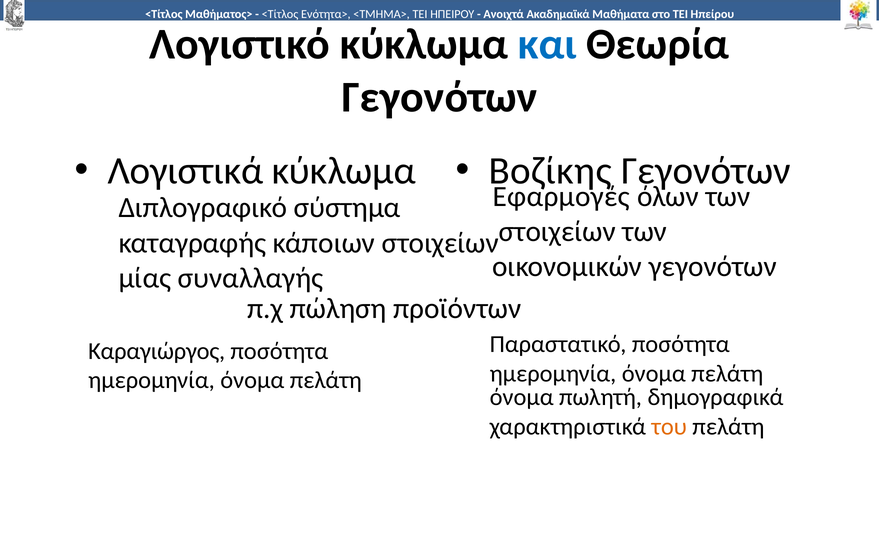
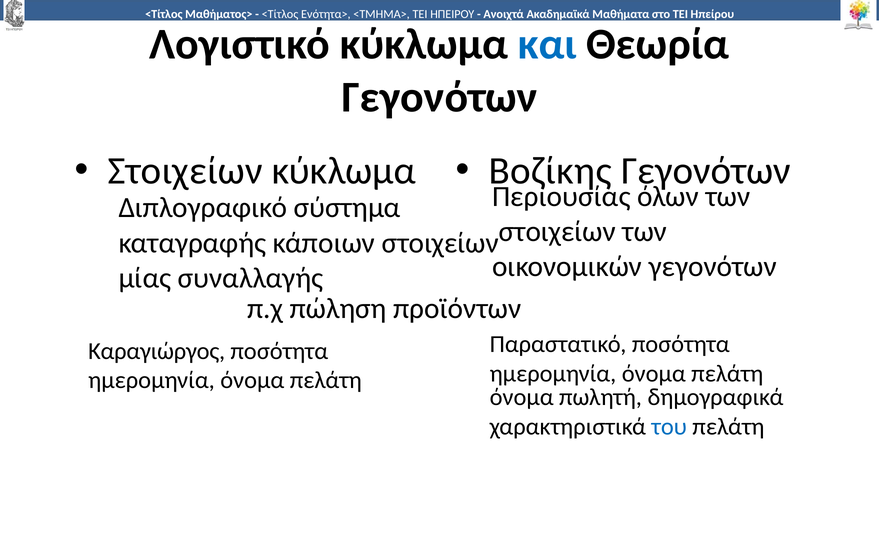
Λογιστικά: Λογιστικά -> Στοιχείων (185, 171)
Εφαρμογές: Εφαρμογές -> Περιουσίας (561, 197)
του colour: orange -> blue (669, 427)
